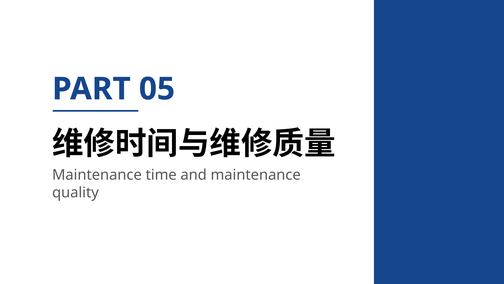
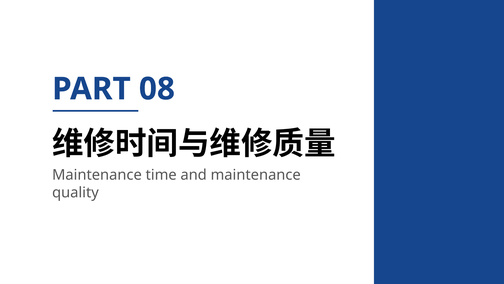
05: 05 -> 08 (157, 89)
